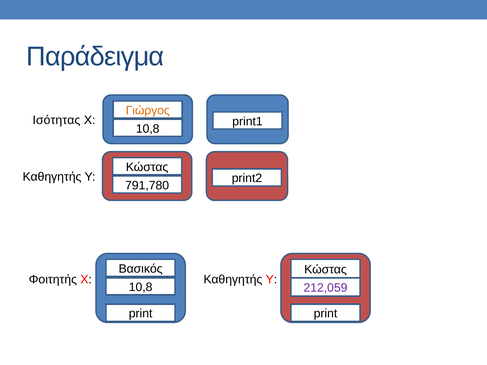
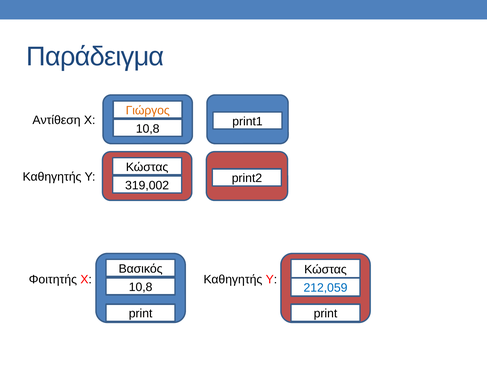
Ισότητας: Ισότητας -> Αντίθεση (56, 120)
791,780: 791,780 -> 319,002 (147, 186)
212,059 colour: purple -> blue (325, 288)
